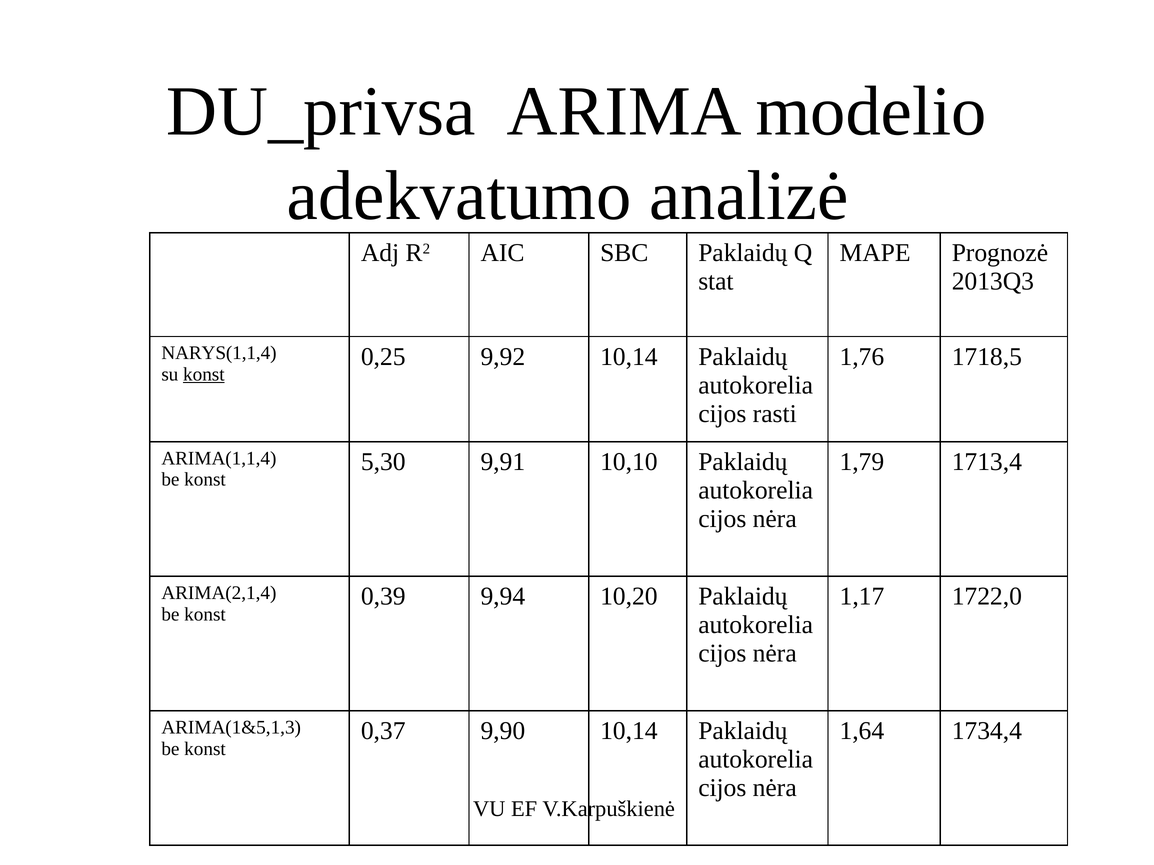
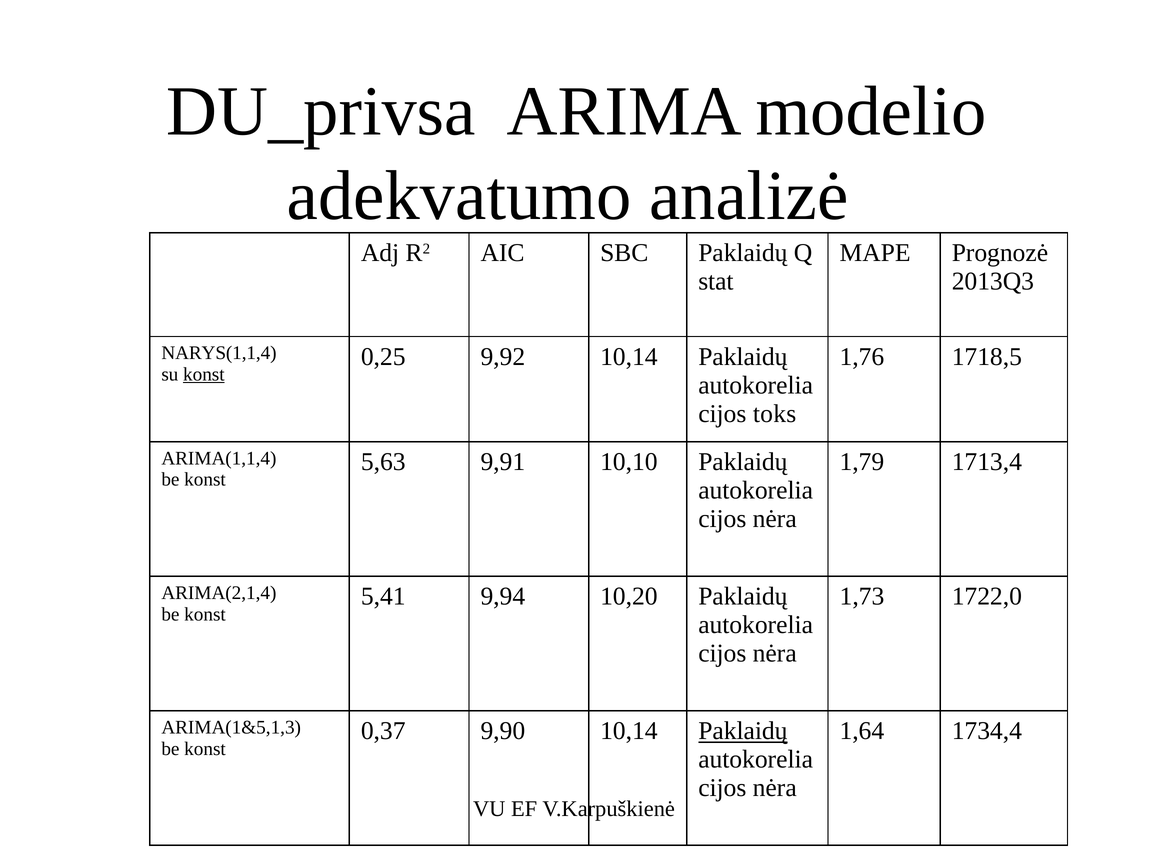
rasti: rasti -> toks (775, 414)
5,30: 5,30 -> 5,63 (383, 462)
0,39: 0,39 -> 5,41 (383, 597)
1,17: 1,17 -> 1,73 (862, 597)
Paklaidų underline: none -> present (743, 731)
